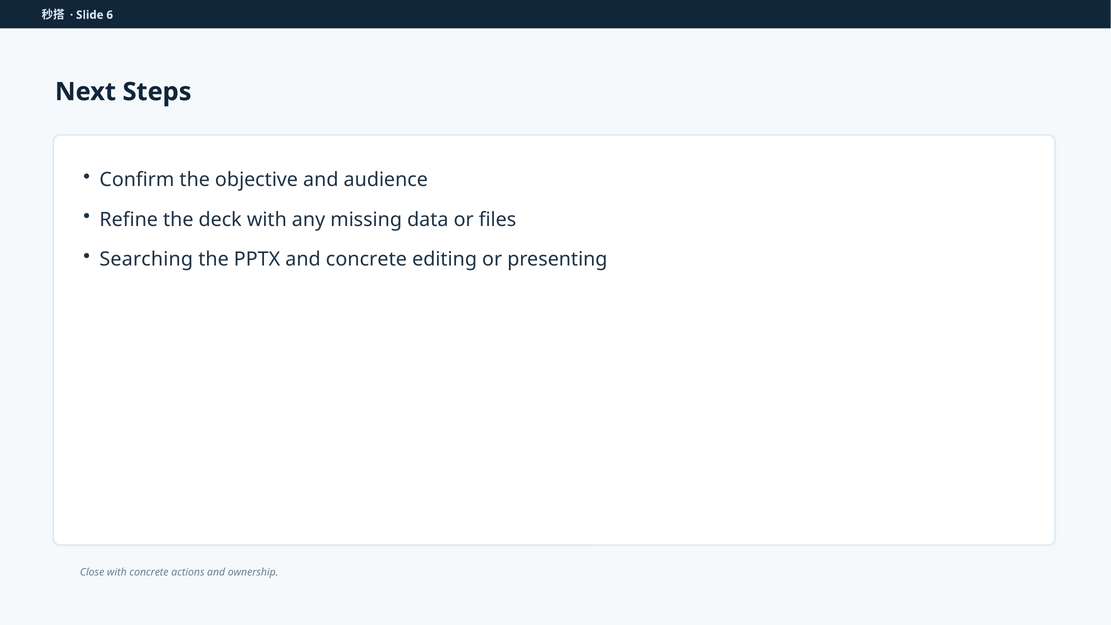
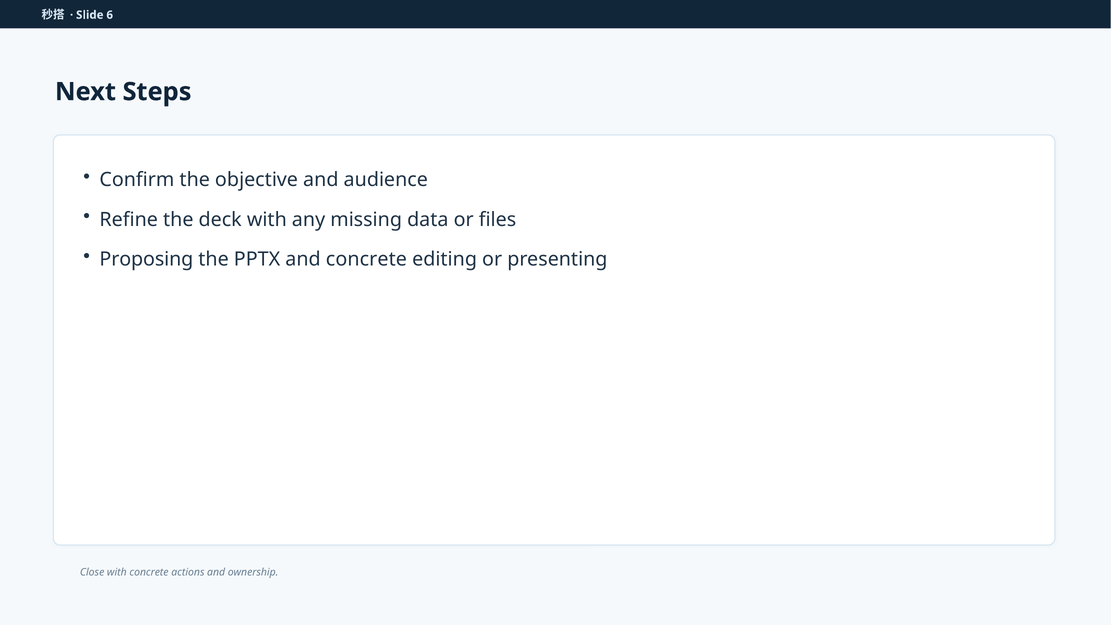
Searching: Searching -> Proposing (146, 259)
